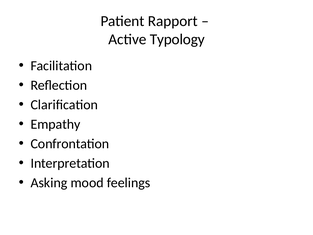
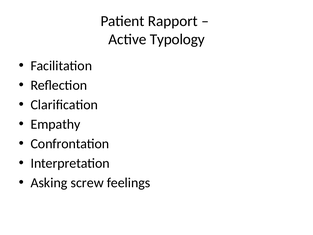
mood: mood -> screw (87, 183)
